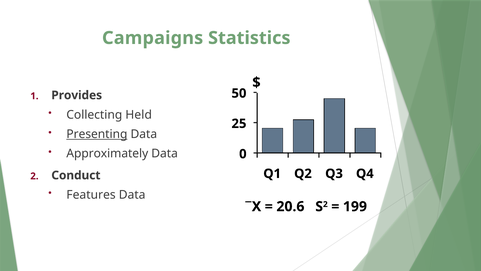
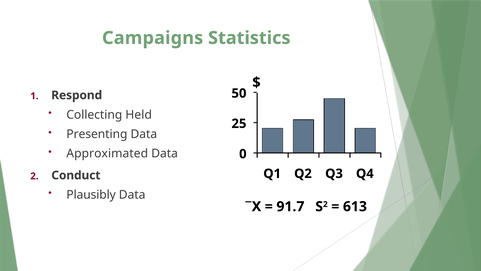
Provides: Provides -> Respond (77, 95)
Presenting underline: present -> none (97, 134)
Approximately: Approximately -> Approximated (107, 153)
Features: Features -> Plausibly (91, 195)
20.6: 20.6 -> 91.7 (290, 206)
199: 199 -> 613 (355, 206)
